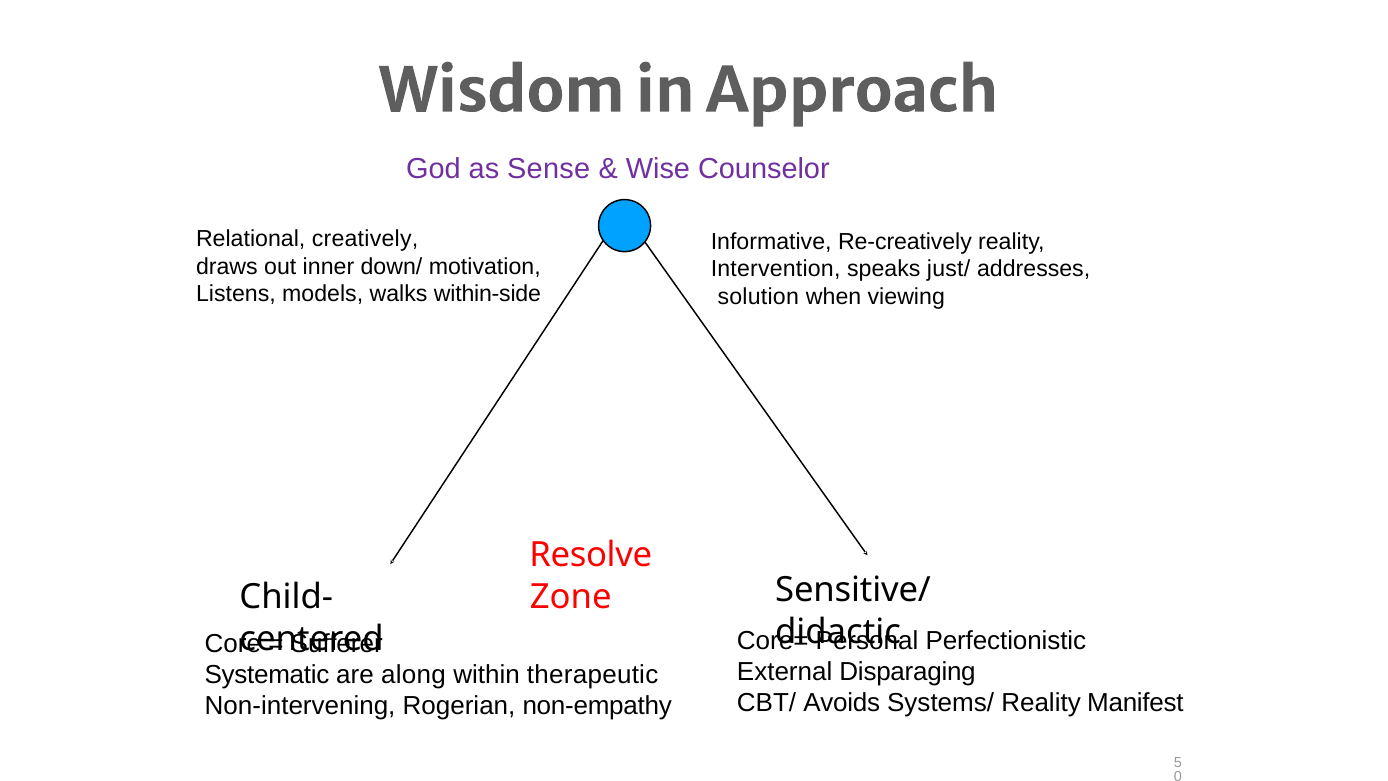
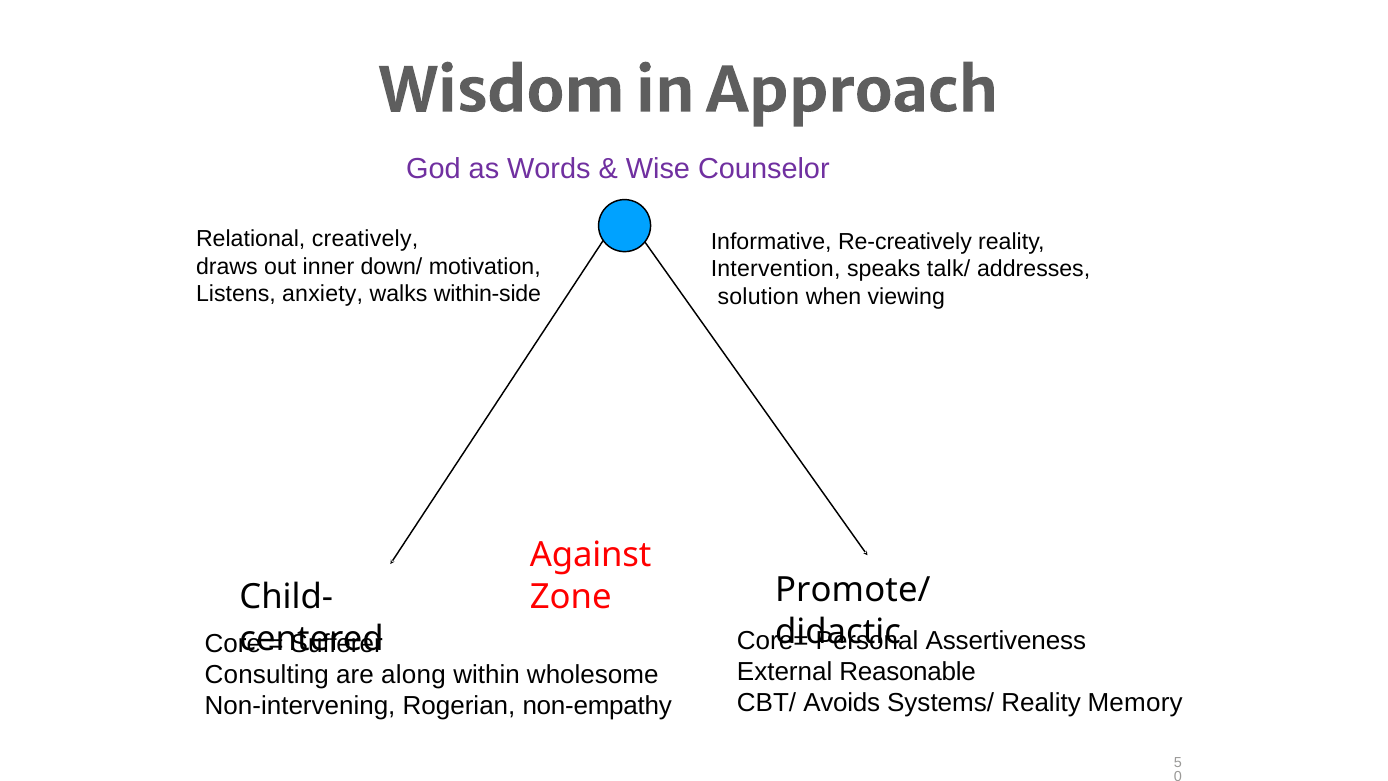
Sense: Sense -> Words (549, 169)
just/: just/ -> talk/ (949, 269)
models: models -> anxiety (323, 294)
Resolve: Resolve -> Against (591, 555)
Sensitive/: Sensitive/ -> Promote/ (853, 590)
Perfectionistic: Perfectionistic -> Assertiveness (1006, 640)
Disparaging: Disparaging -> Reasonable (908, 672)
Systematic: Systematic -> Consulting (267, 675)
therapeutic: therapeutic -> wholesome (593, 675)
Manifest: Manifest -> Memory (1135, 703)
